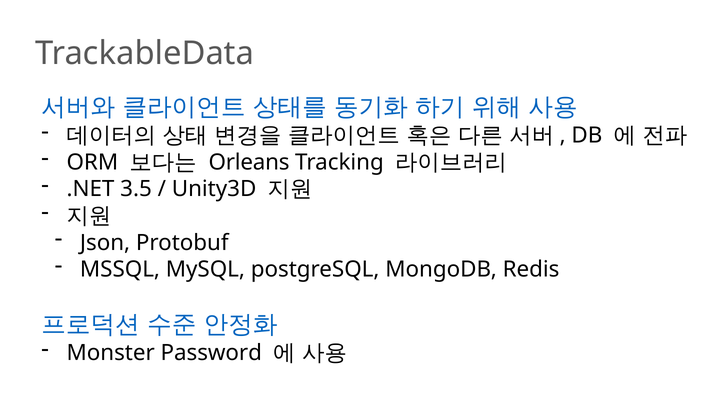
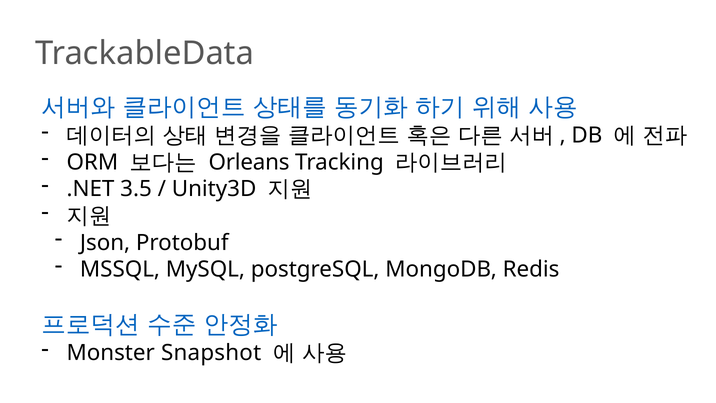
Password: Password -> Snapshot (211, 353)
